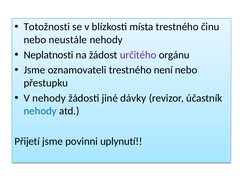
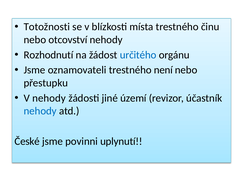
neustále: neustále -> otcovství (68, 40)
Neplatnosti: Neplatnosti -> Rozhodnutí (49, 55)
určitého colour: purple -> blue (138, 55)
dávky: dávky -> území (133, 98)
Přijetí: Přijetí -> České (27, 141)
